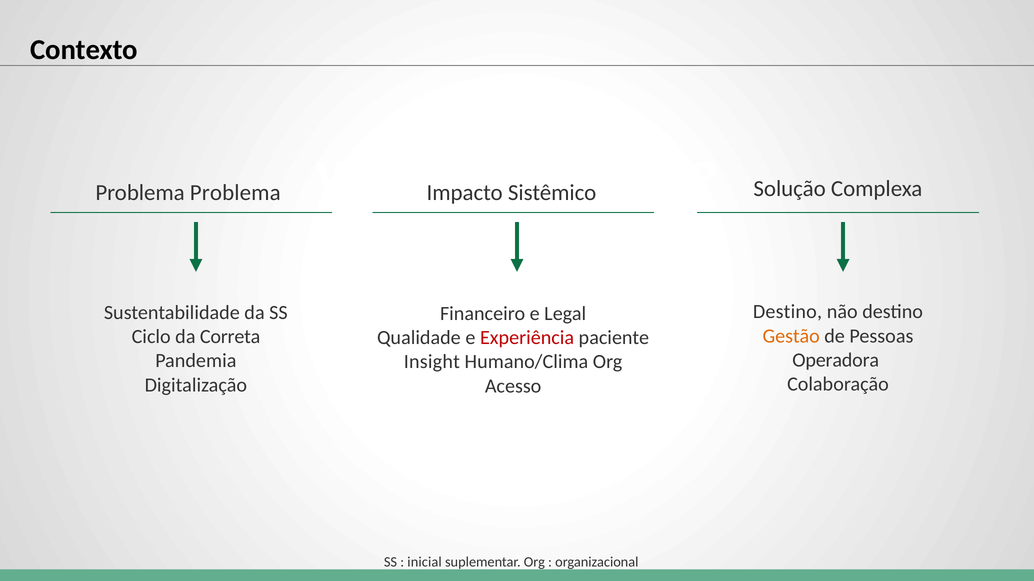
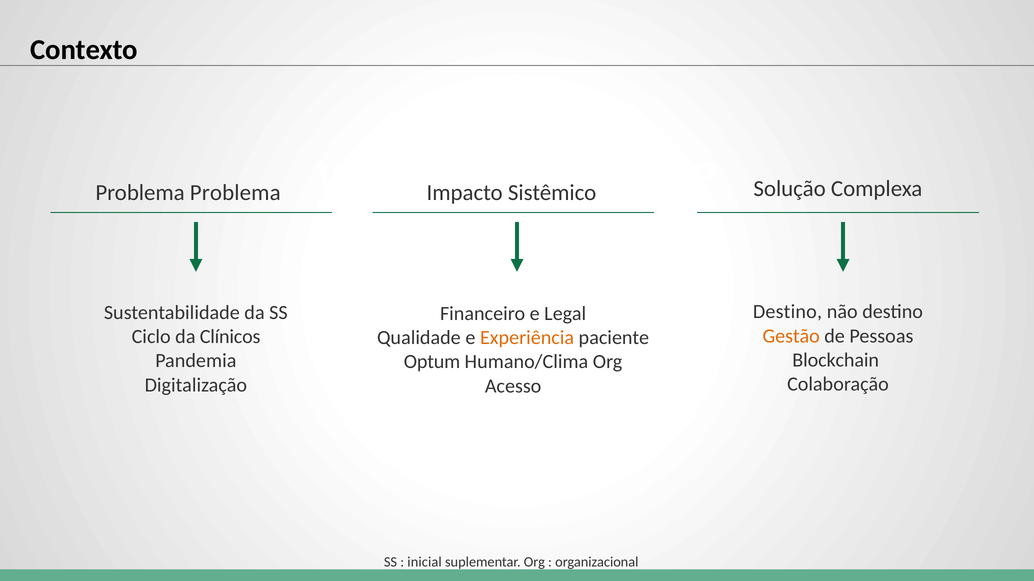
Correta: Correta -> Clínicos (230, 337)
Experiência colour: red -> orange (527, 338)
Operadora: Operadora -> Blockchain (836, 360)
Insight: Insight -> Optum (432, 362)
